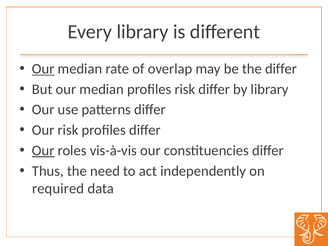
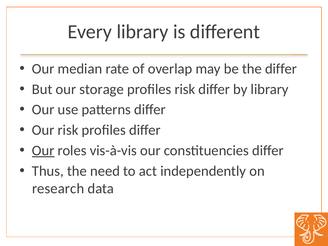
Our underline: present -> none (43, 69)
But our median: median -> storage (102, 89)
required: required -> research (58, 188)
